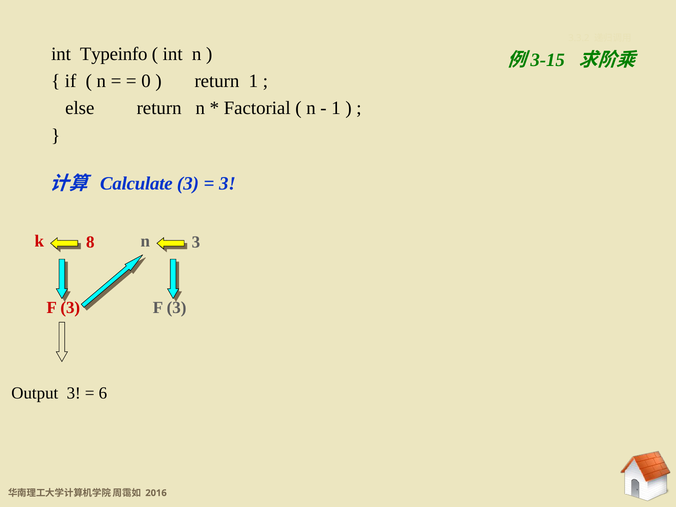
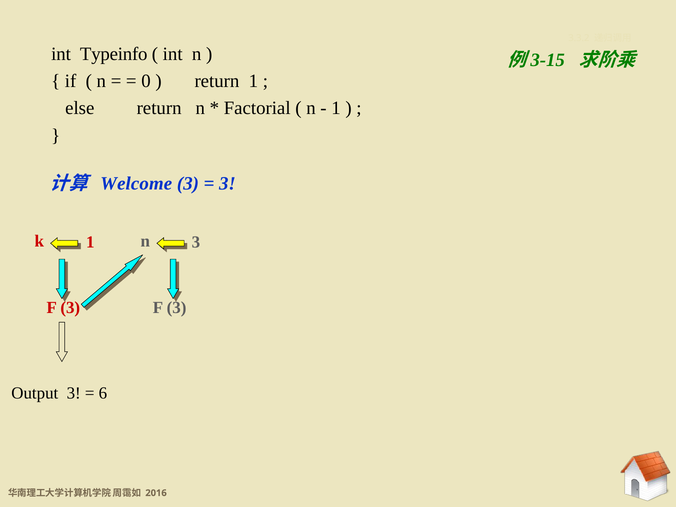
Calculate: Calculate -> Welcome (136, 184)
k 8: 8 -> 1 (90, 242)
